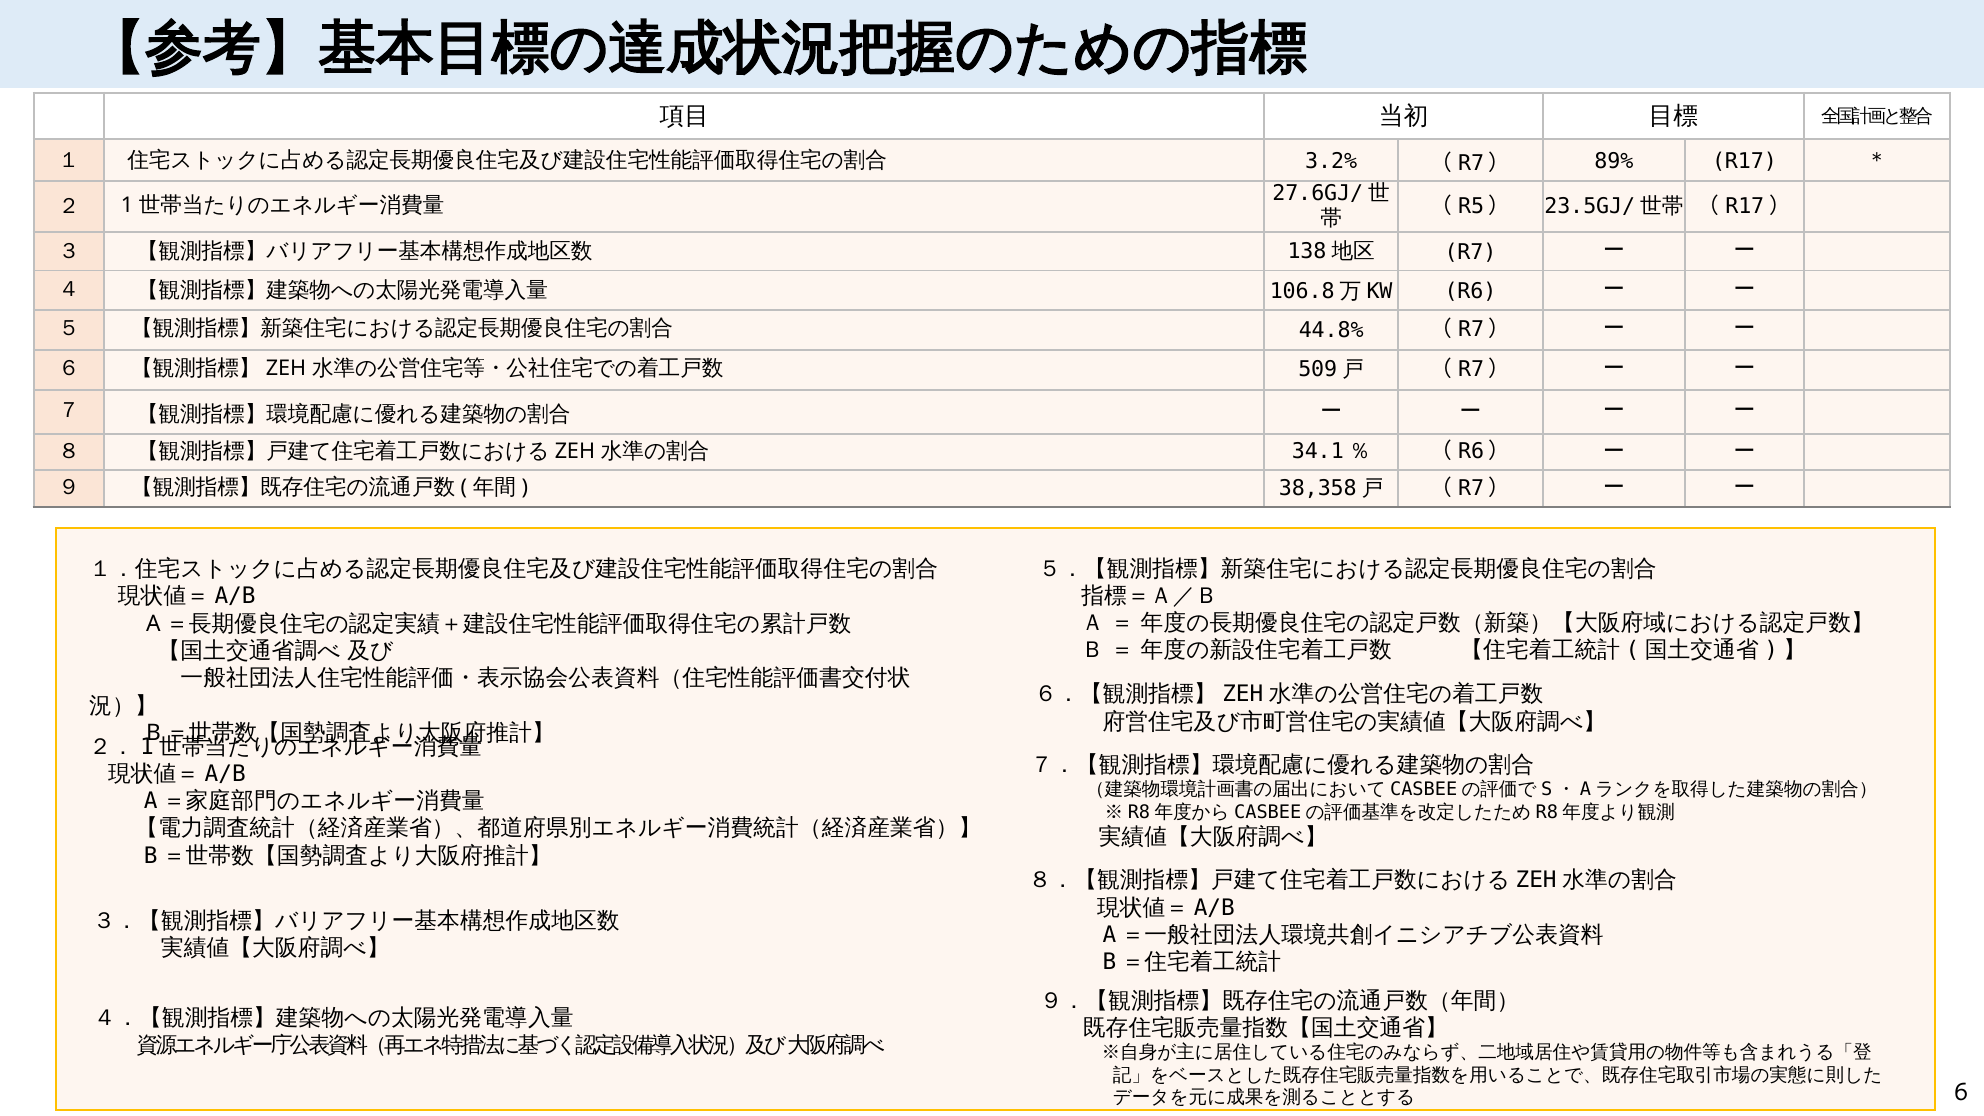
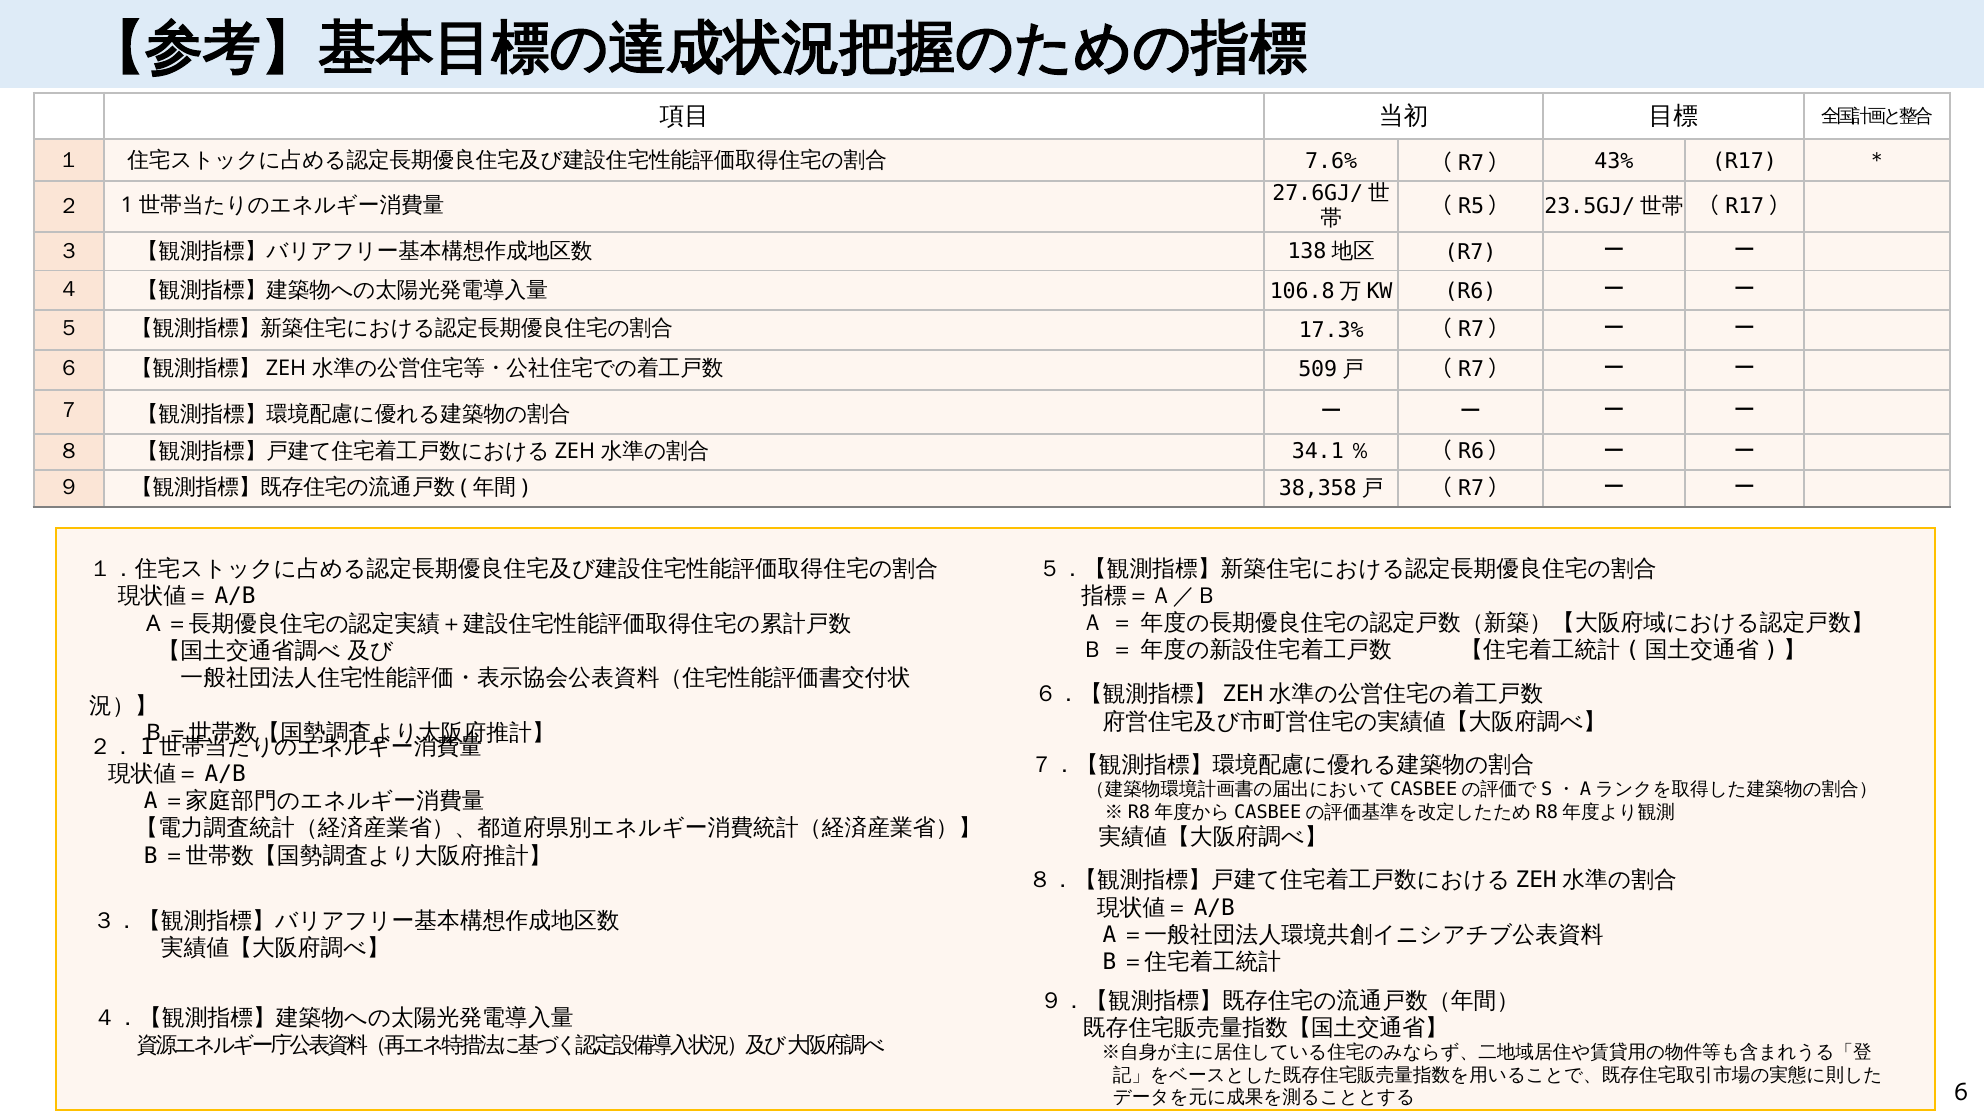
3.2%: 3.2% -> 7.6% (1331, 161)
89%: 89% -> 43% (1614, 161)
44.8%: 44.8% -> 17.3% (1331, 331)
